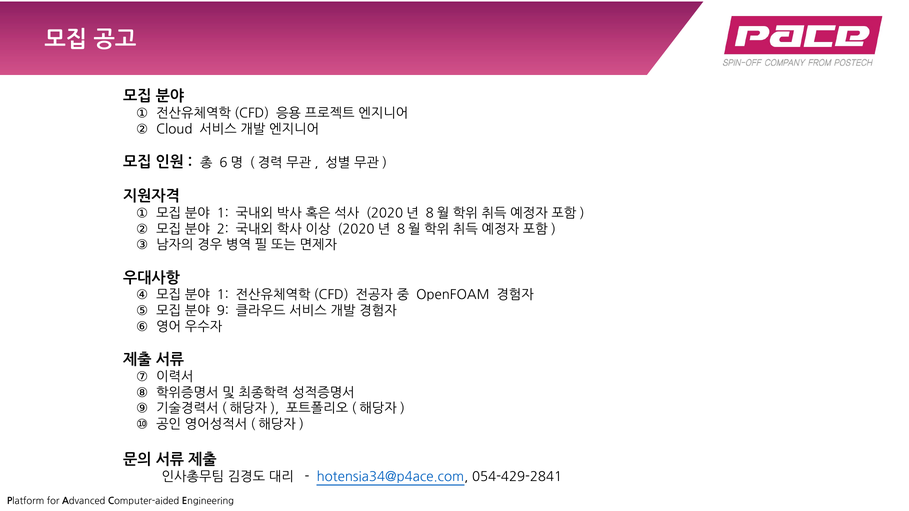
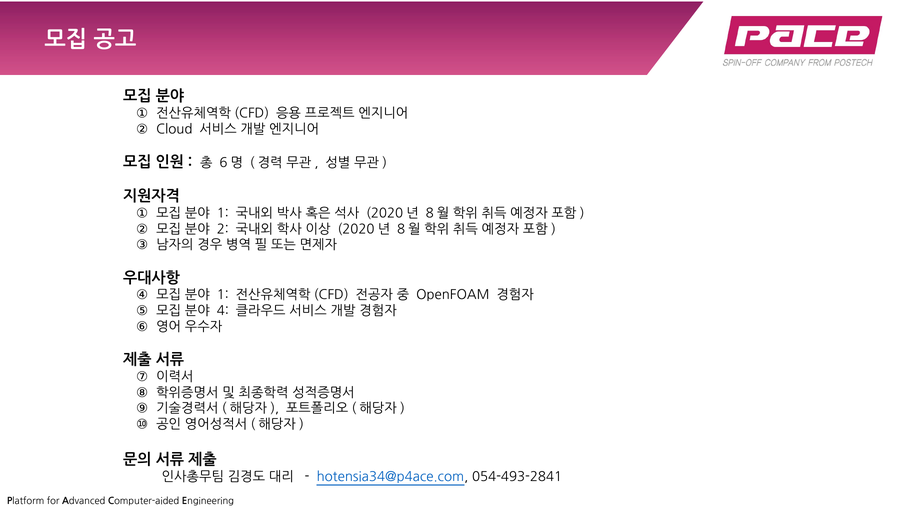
9: 9 -> 4 (223, 311)
054-429-2841: 054-429-2841 -> 054-493-2841 (517, 477)
